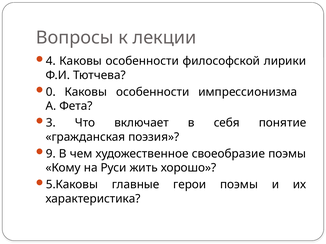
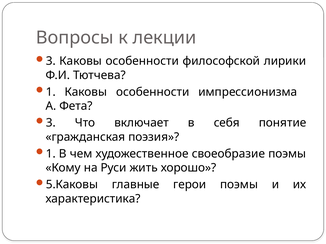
4: 4 -> 3 (51, 61)
0: 0 -> 1 (51, 92)
9: 9 -> 1 (51, 154)
